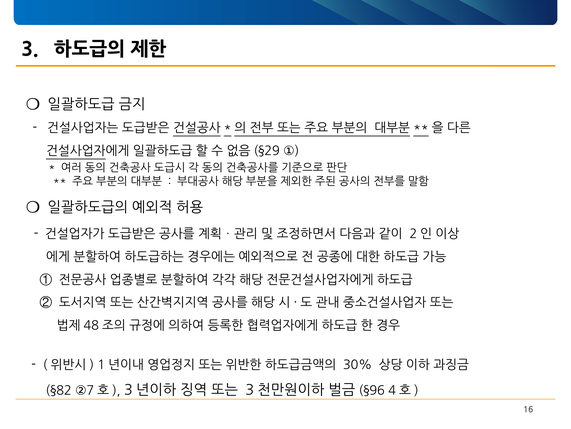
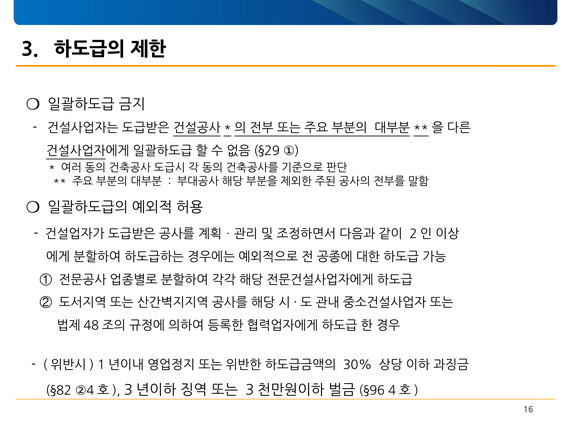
7: 7 -> 4 (90, 390)
